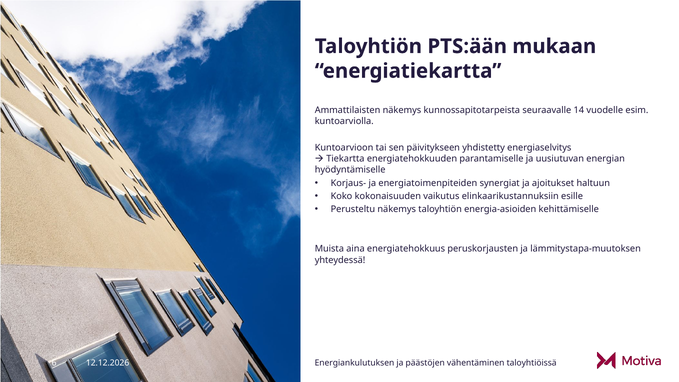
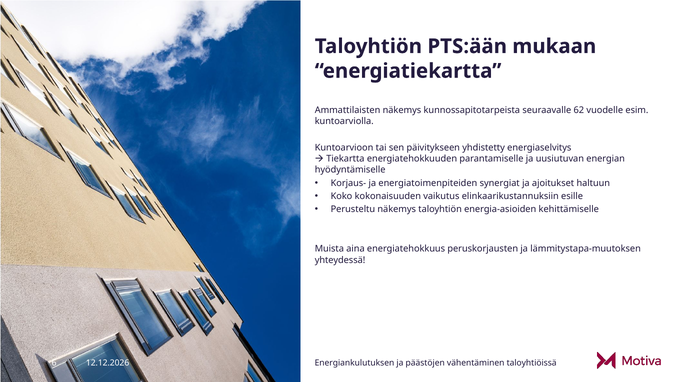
14: 14 -> 62 (579, 110)
